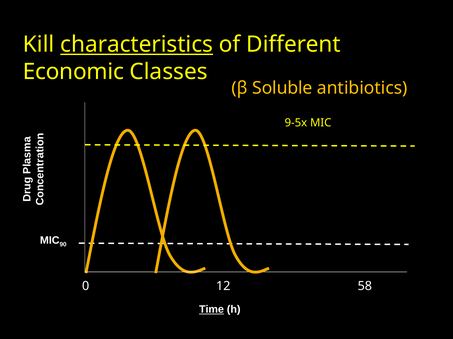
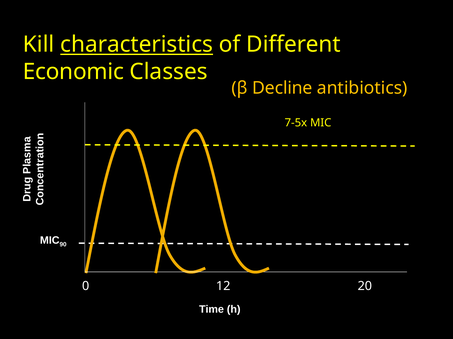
Soluble: Soluble -> Decline (282, 88)
9-5x: 9-5x -> 7-5x (296, 123)
58: 58 -> 20 (365, 287)
Time underline: present -> none (211, 310)
